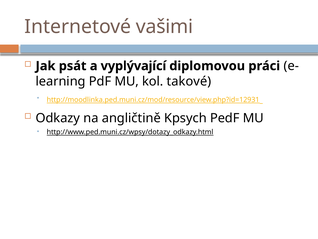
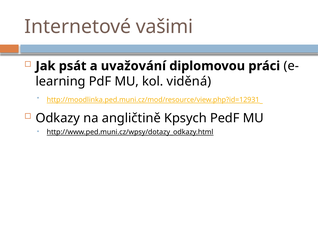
vyplývající: vyplývající -> uvažování (133, 66)
takové: takové -> viděná (189, 81)
